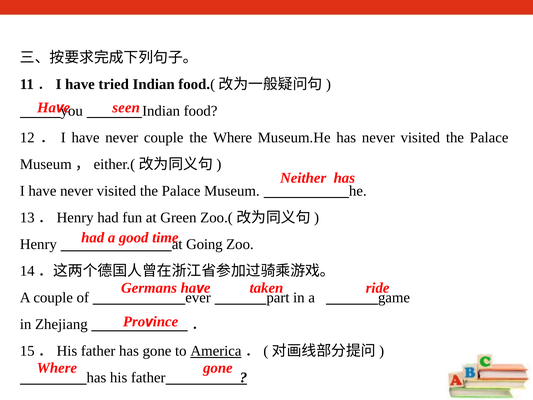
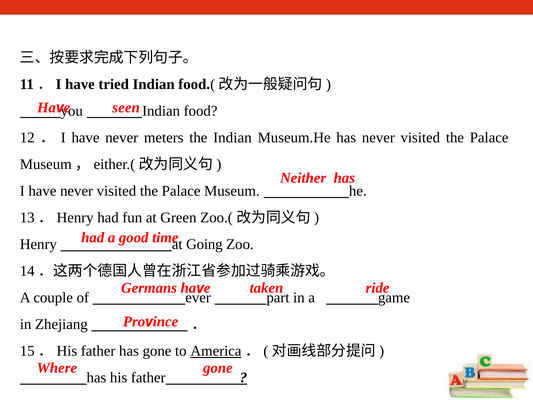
never couple: couple -> meters (164, 138)
the Where: Where -> Indian (232, 138)
